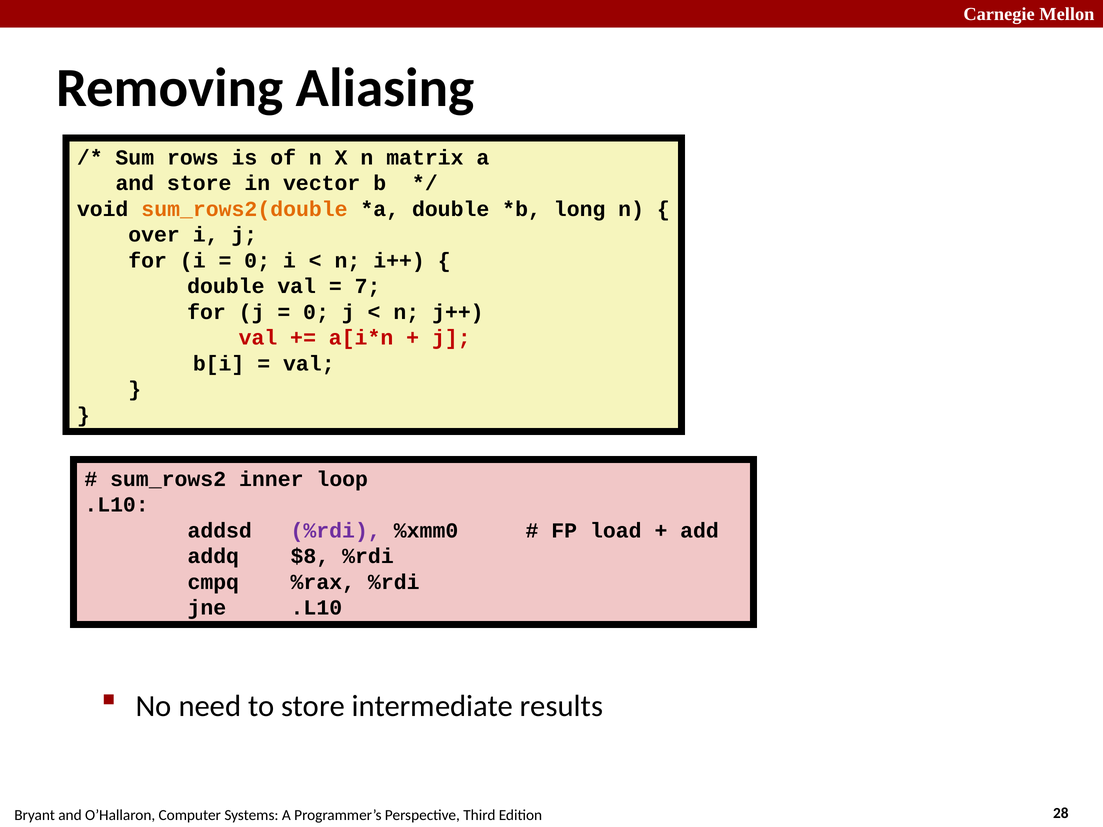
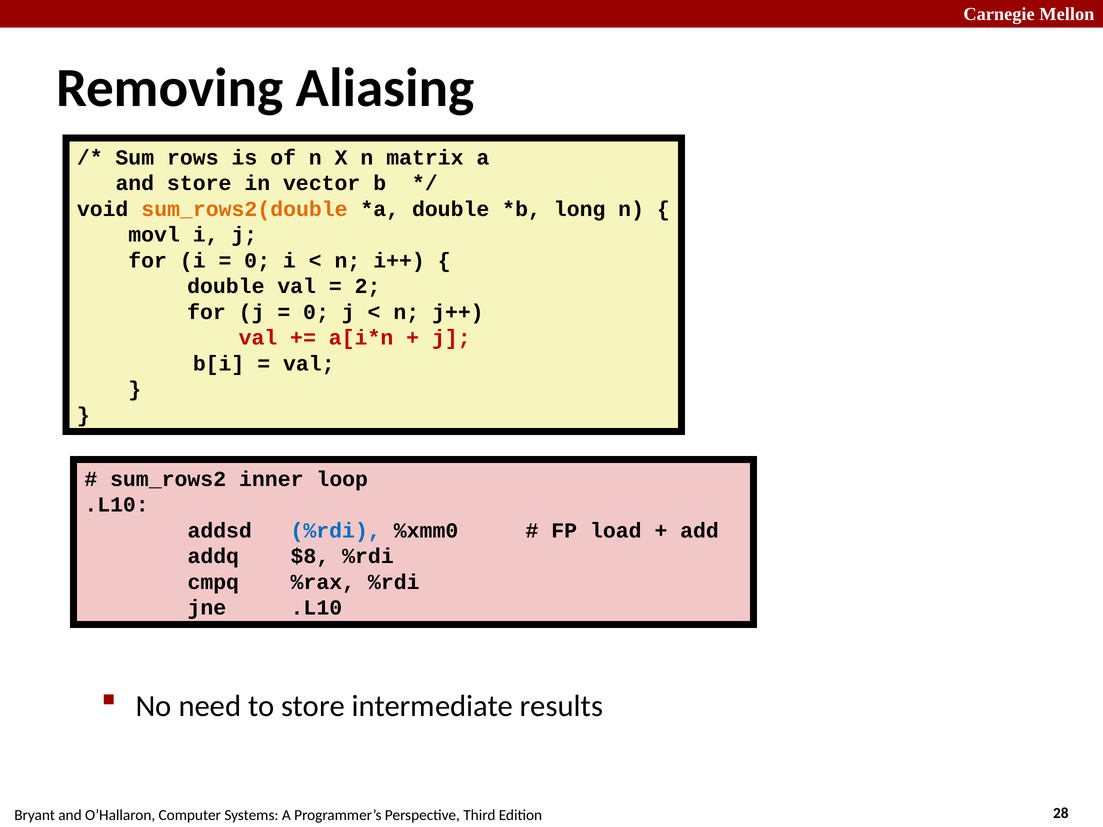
over: over -> movl (154, 235)
7: 7 -> 2 (368, 286)
%rdi colour: purple -> blue (336, 531)
